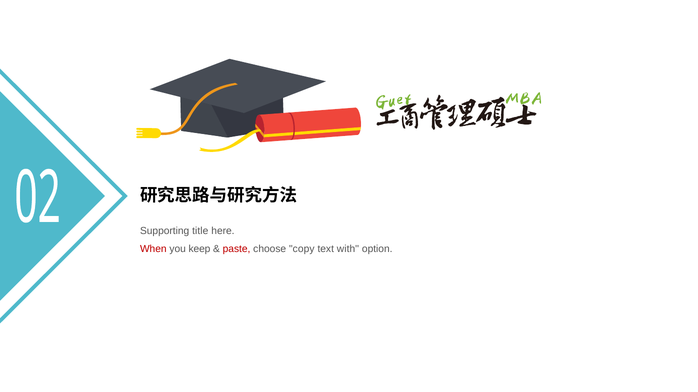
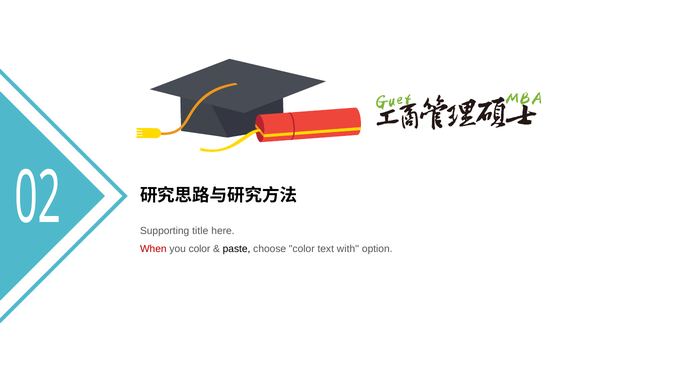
you keep: keep -> color (199, 249)
paste colour: red -> black (237, 249)
choose copy: copy -> color (302, 249)
